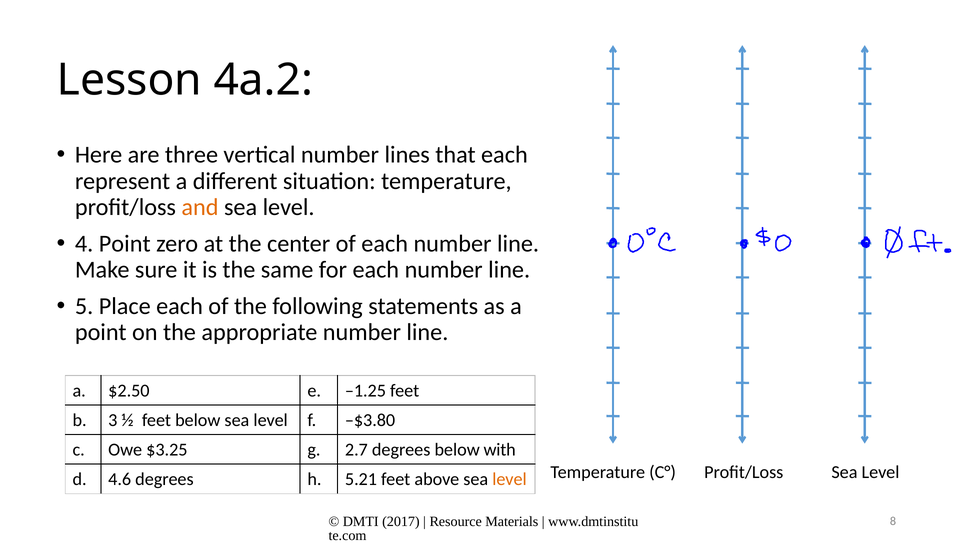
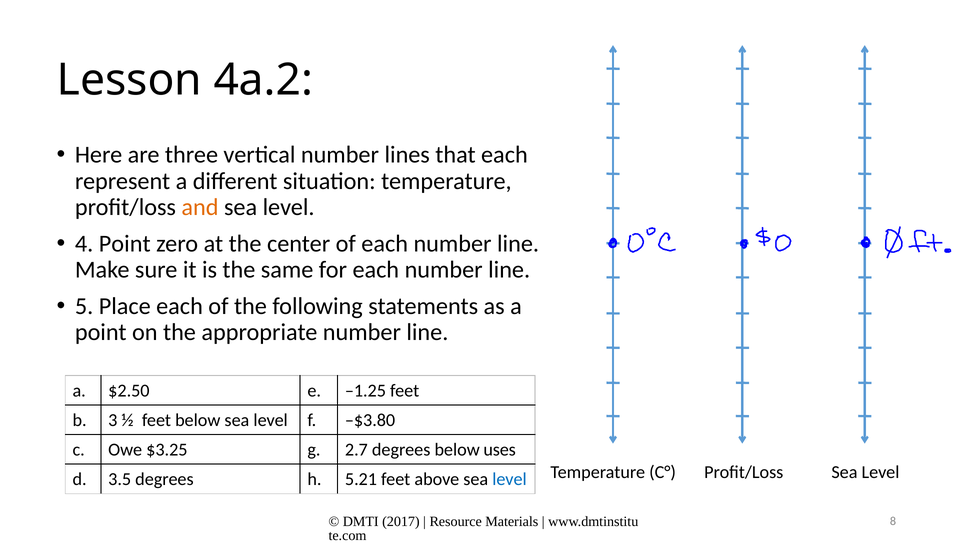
with: with -> uses (500, 449)
4.6: 4.6 -> 3.5 (120, 479)
level colour: orange -> blue (509, 479)
